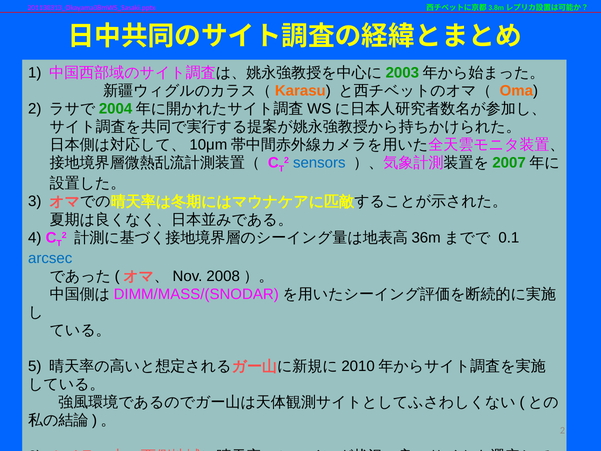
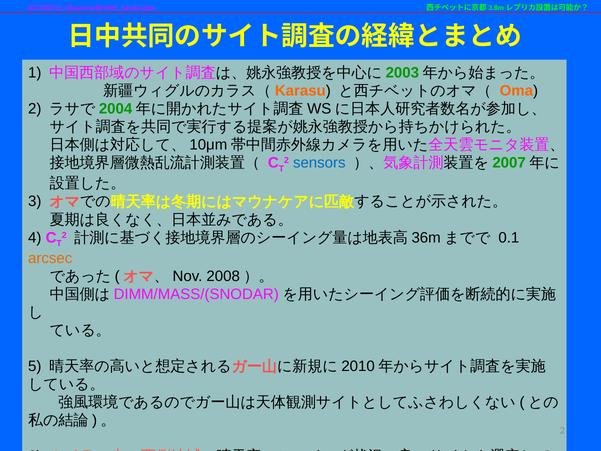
arcsec colour: blue -> orange (50, 258)
